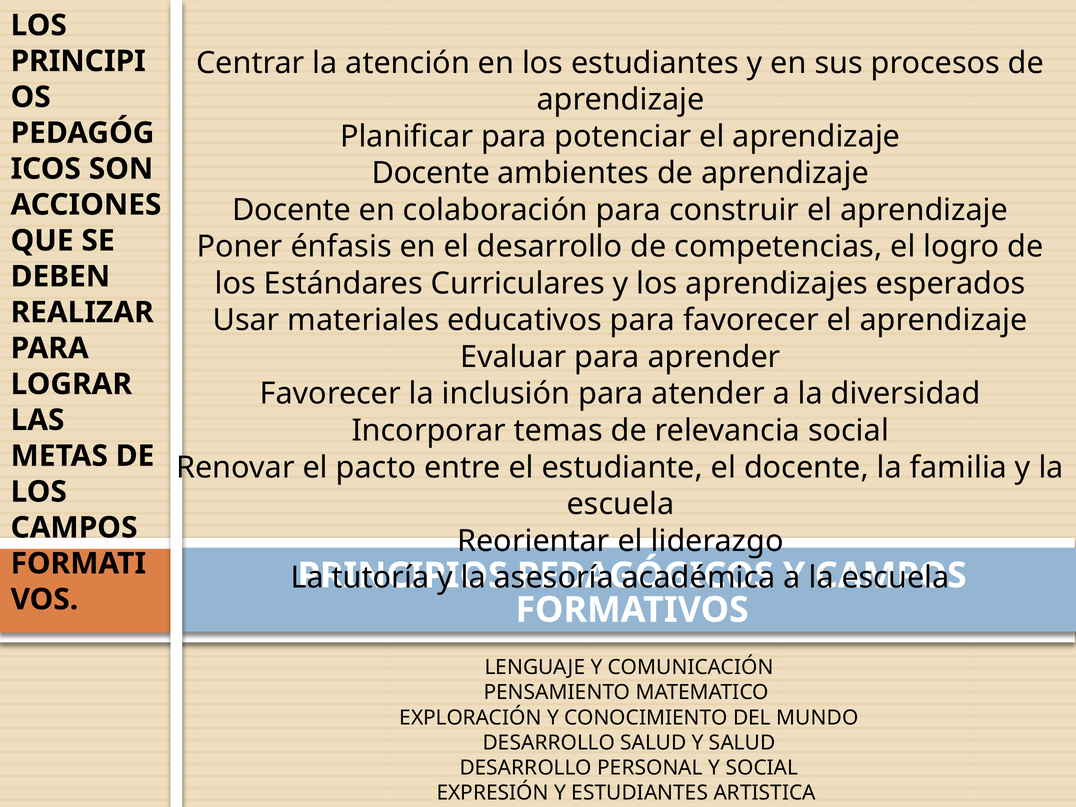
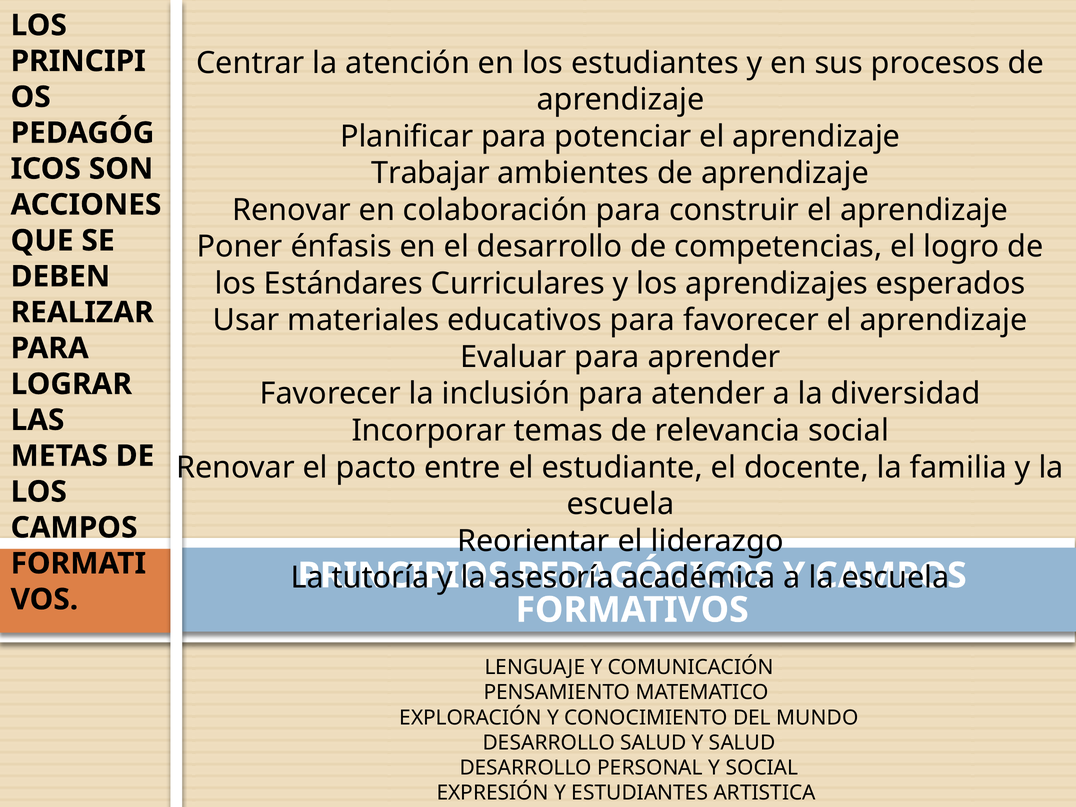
Docente: Docente -> Trabajar (431, 173)
Docente: Docente -> Renovar (292, 210)
